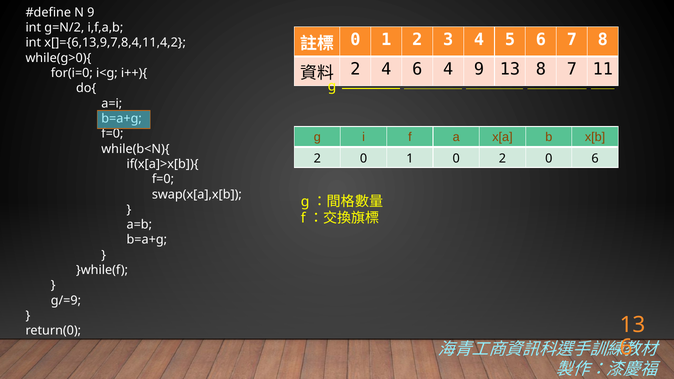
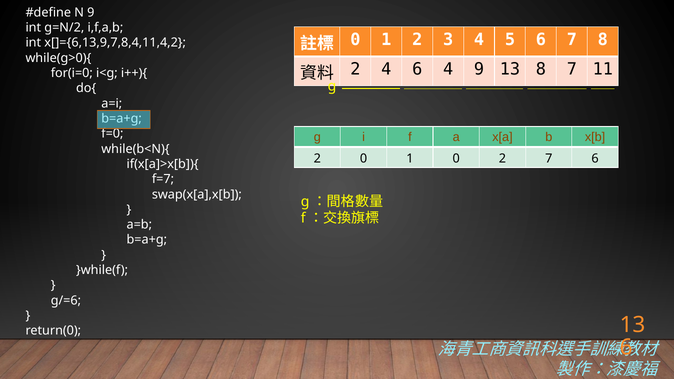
0 2 0: 0 -> 7 (549, 159)
f=0: f=0 -> f=7 (163, 179)
g/=9: g/=9 -> g/=6 (66, 301)
